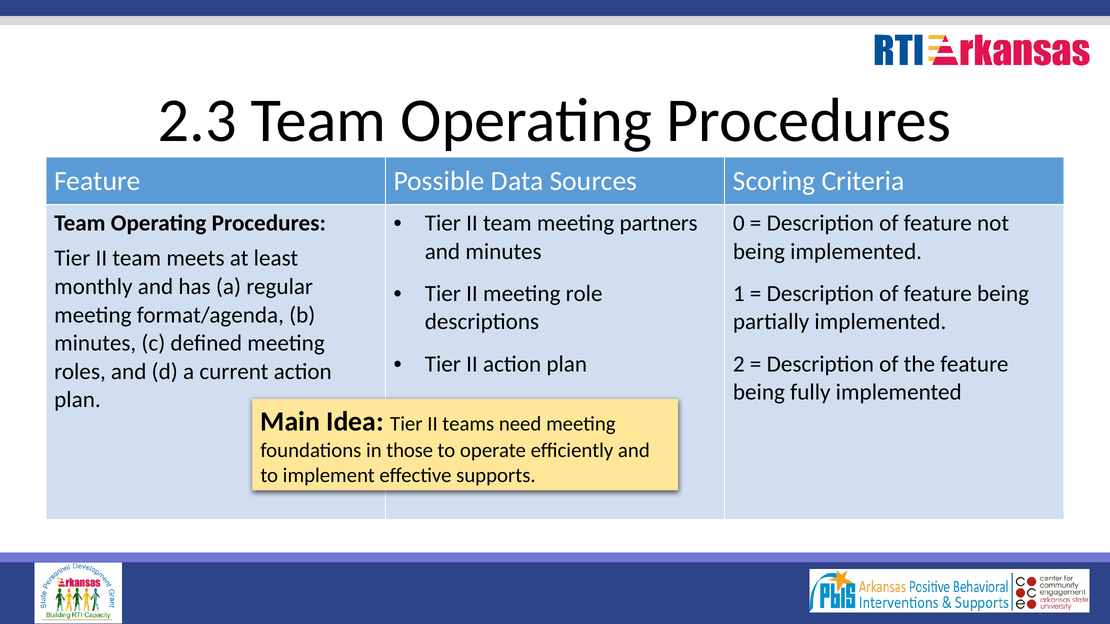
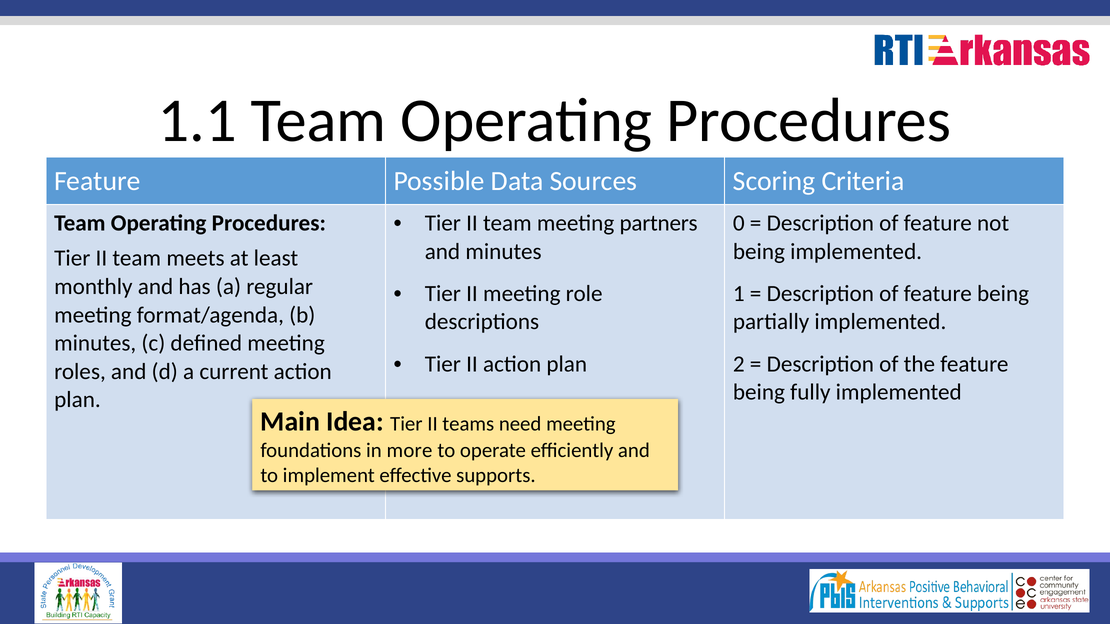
2.3: 2.3 -> 1.1 (197, 121)
those: those -> more (409, 451)
